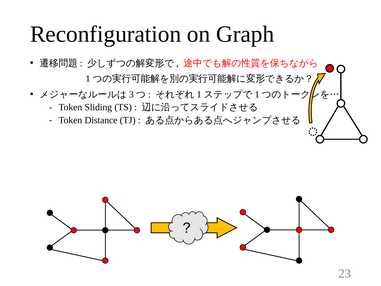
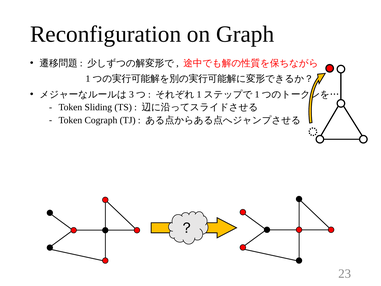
Distance: Distance -> Cograph (101, 120)
